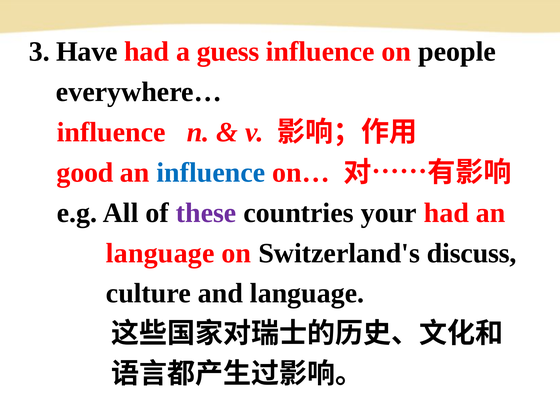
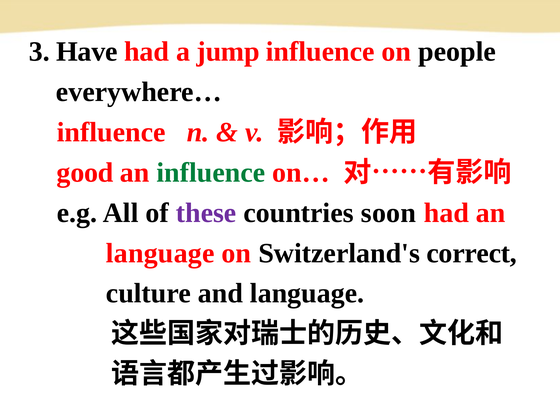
guess: guess -> jump (228, 52)
influence colour: blue -> green (211, 172)
your: your -> soon (389, 213)
discuss: discuss -> correct (472, 253)
